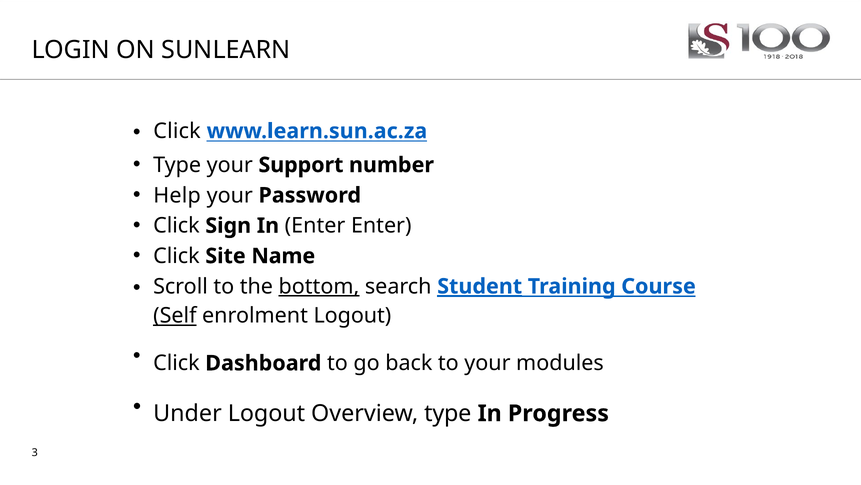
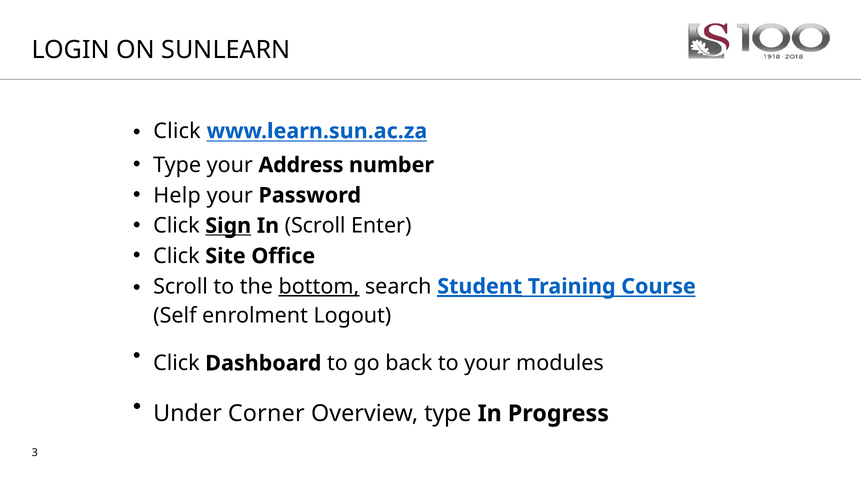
Support: Support -> Address (301, 165)
Sign underline: none -> present (228, 225)
In Enter: Enter -> Scroll (315, 225)
Name: Name -> Office (283, 256)
Self underline: present -> none (175, 315)
Under Logout: Logout -> Corner (266, 413)
